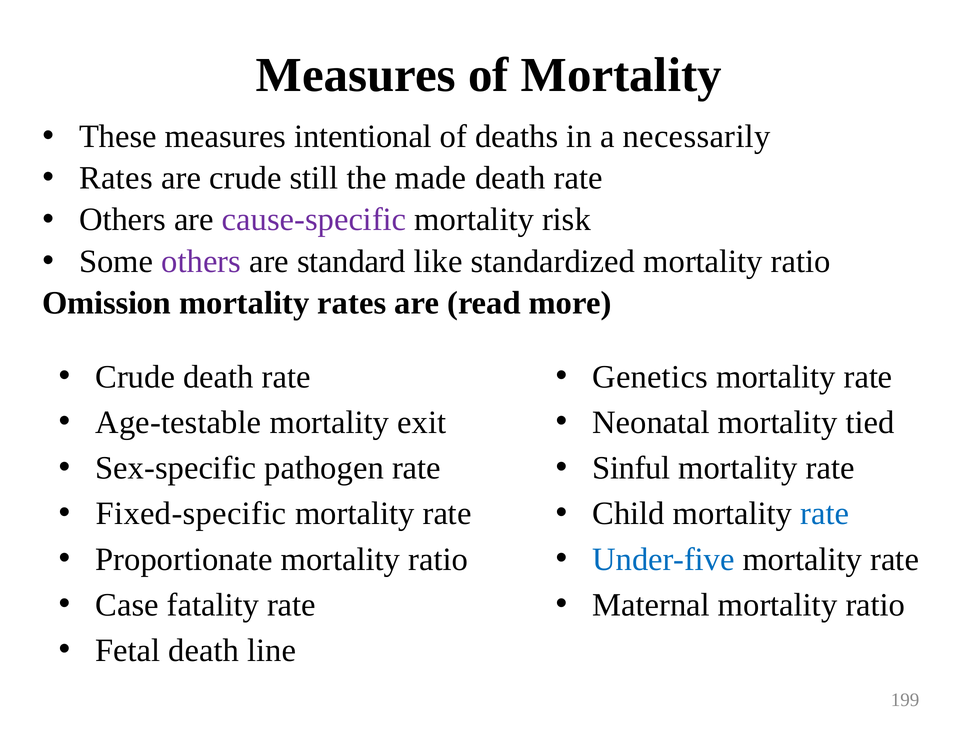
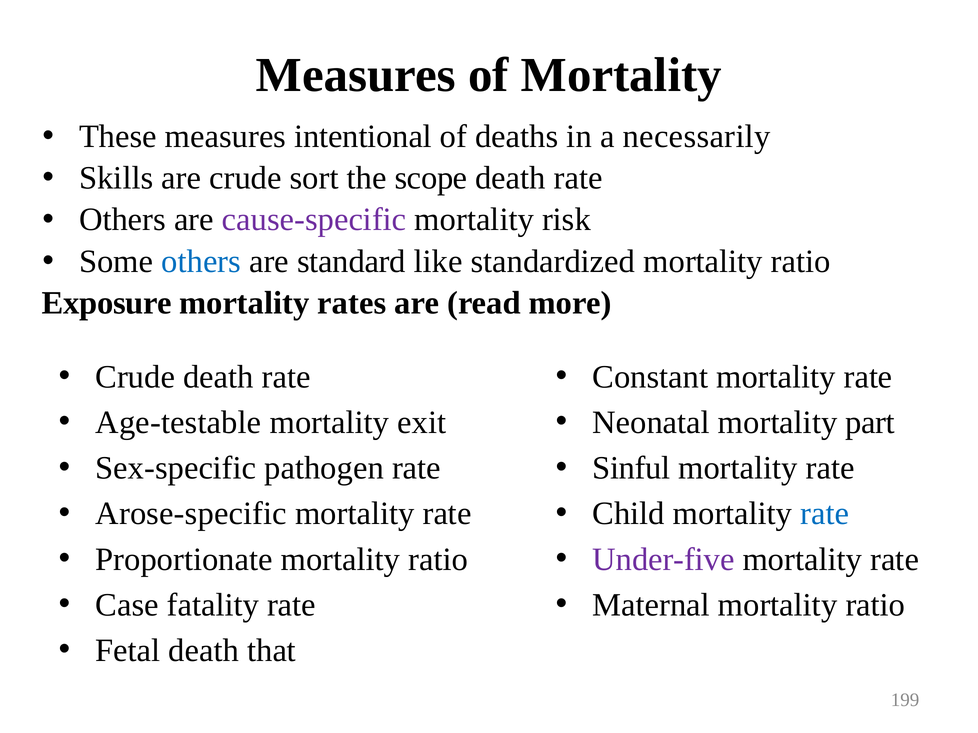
Rates: Rates -> Skills (116, 178)
still: still -> sort (314, 178)
made: made -> scope (431, 178)
others colour: purple -> blue (201, 261)
Omission: Omission -> Exposure (107, 303)
Genetics: Genetics -> Constant (650, 377)
tied: tied -> part (870, 423)
Fixed-specific: Fixed-specific -> Arose-specific (191, 514)
Under-five colour: blue -> purple (663, 560)
line: line -> that (272, 651)
